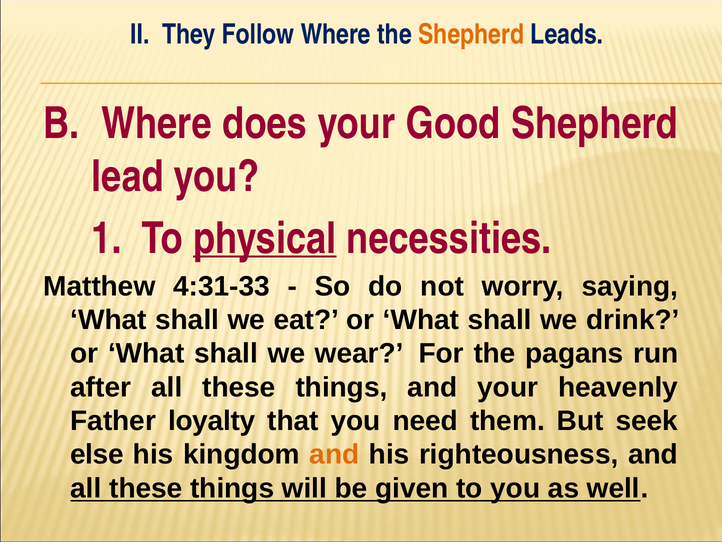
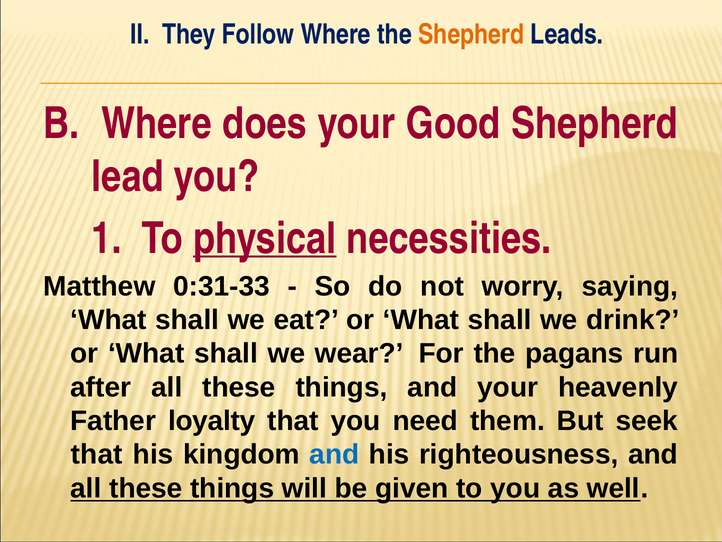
4:31-33: 4:31-33 -> 0:31-33 (221, 286)
else: else -> that (97, 454)
and colour: orange -> blue (334, 454)
